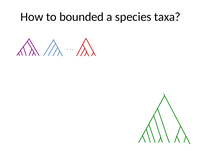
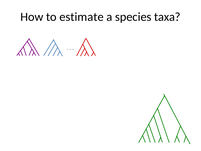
bounded: bounded -> estimate (81, 17)
